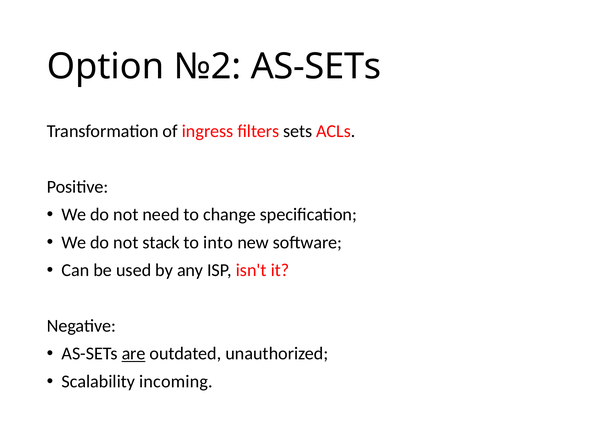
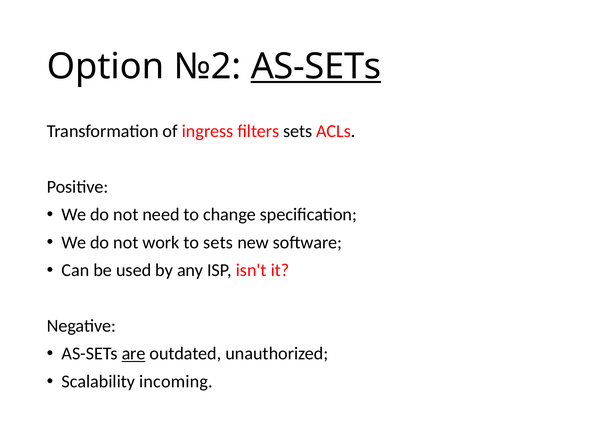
AS-SETs underline: none -> present (316, 67)
stack: stack -> work (161, 243)
to into: into -> sets (218, 243)
